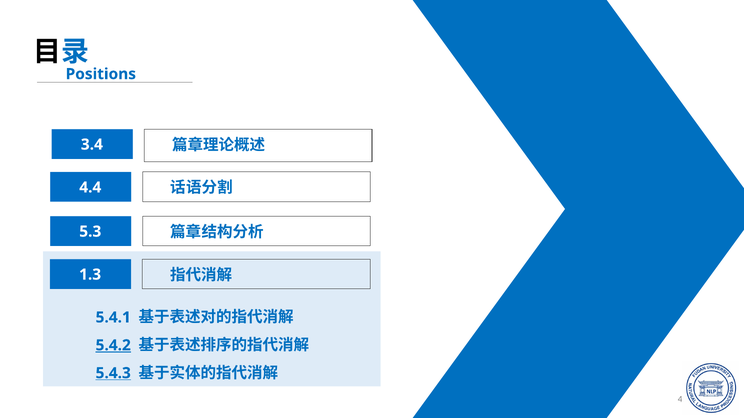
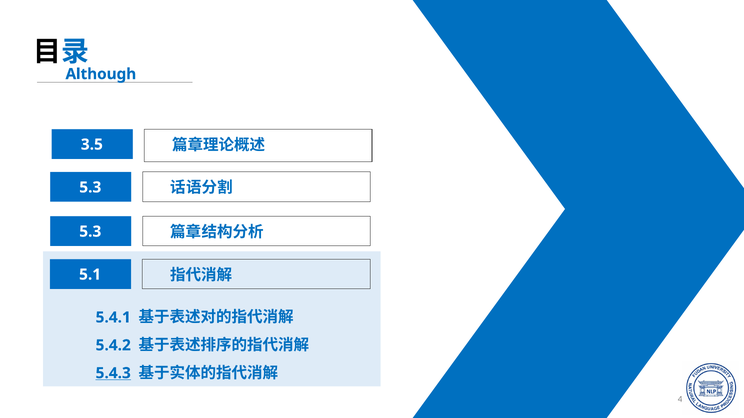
Positions: Positions -> Although (101, 74)
3.4: 3.4 -> 3.5 (92, 145)
4.4: 4.4 -> 5.3 (90, 188)
1.3: 1.3 -> 5.1 (90, 275)
5.4.2 underline: present -> none (113, 346)
